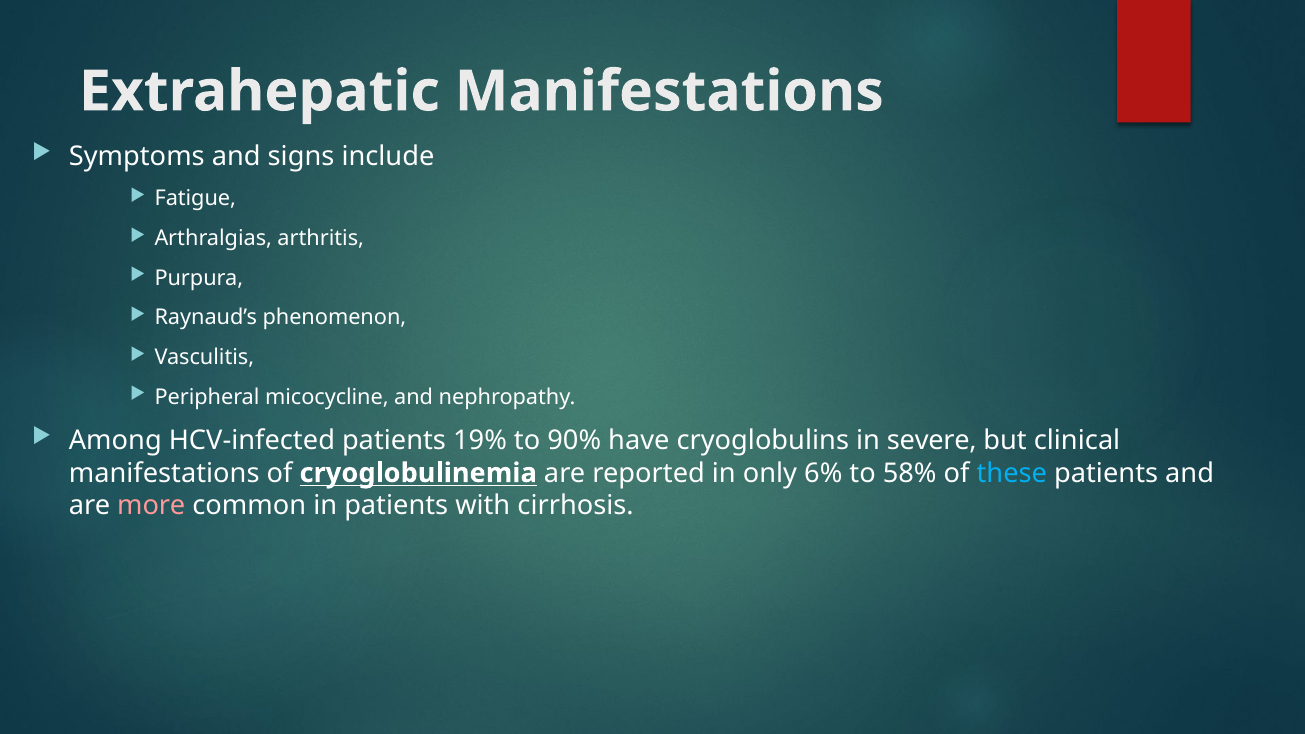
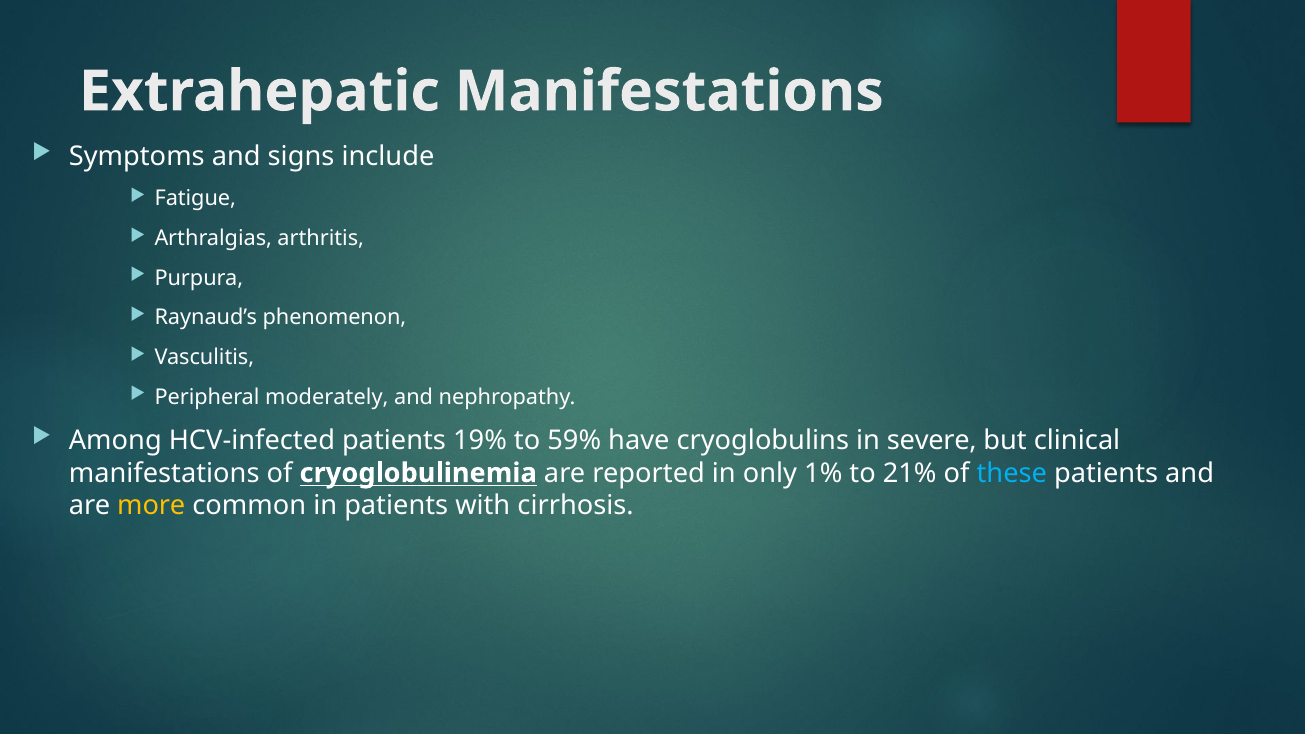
micocycline: micocycline -> moderately (327, 397)
90%: 90% -> 59% (574, 440)
6%: 6% -> 1% (823, 473)
58%: 58% -> 21% (910, 473)
more colour: pink -> yellow (151, 506)
